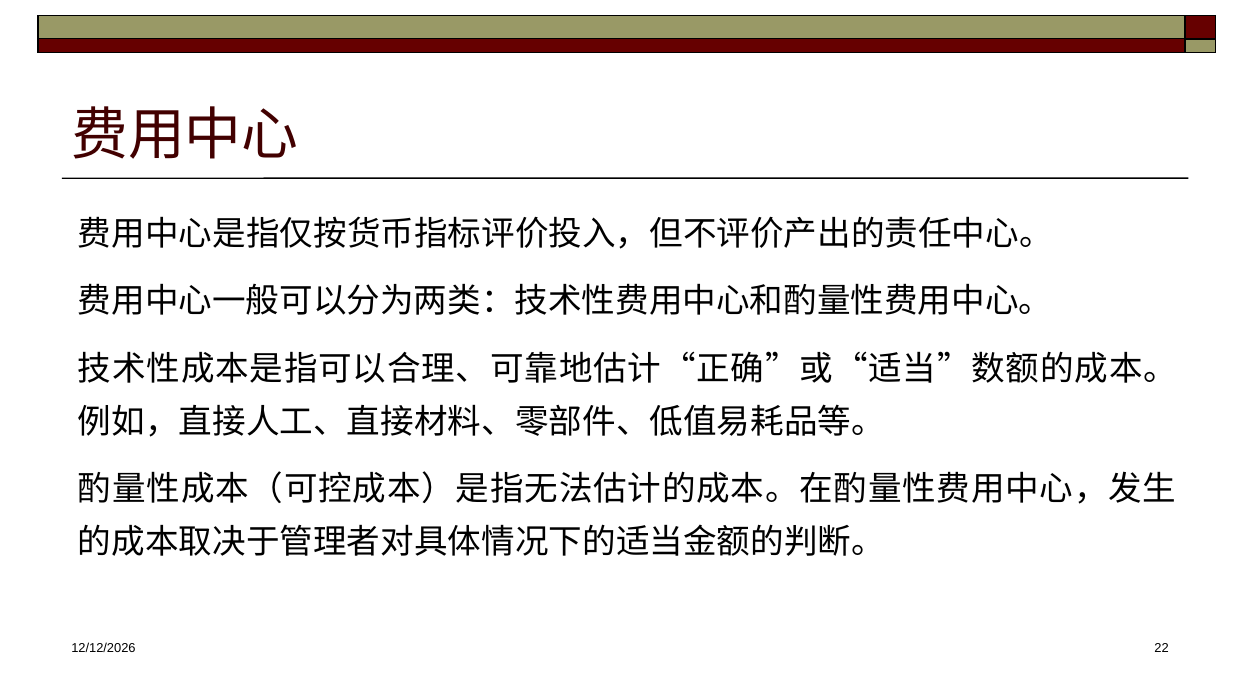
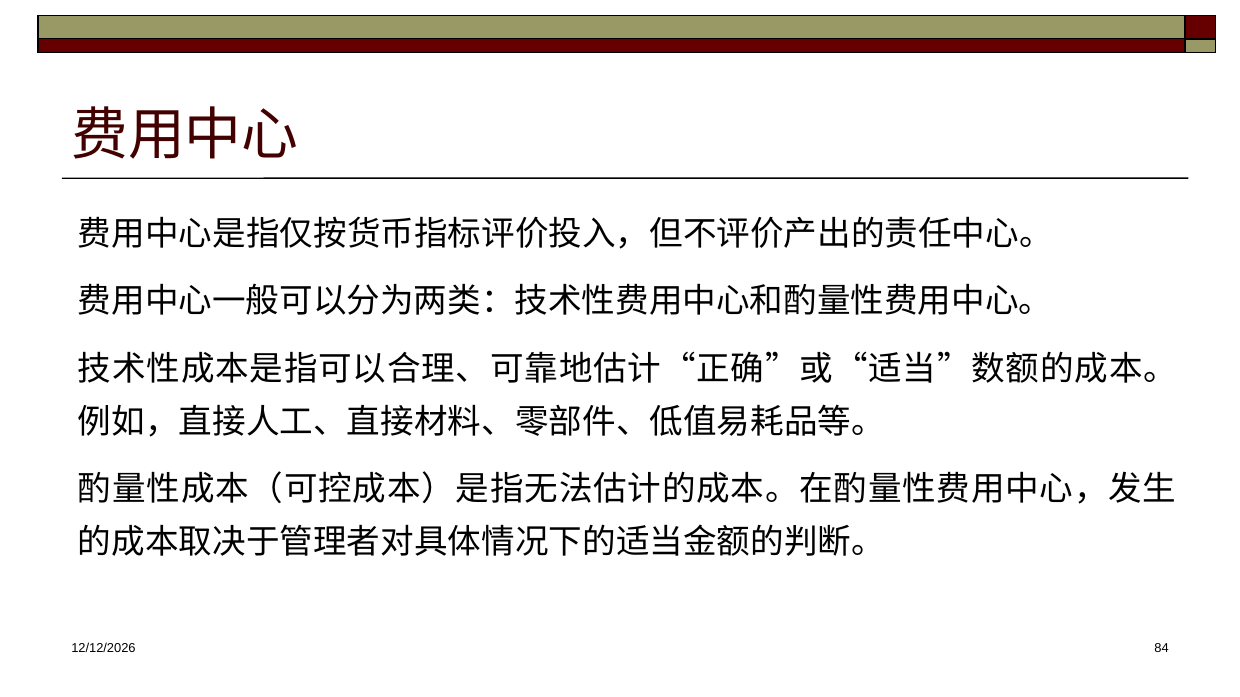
22: 22 -> 84 (1162, 649)
